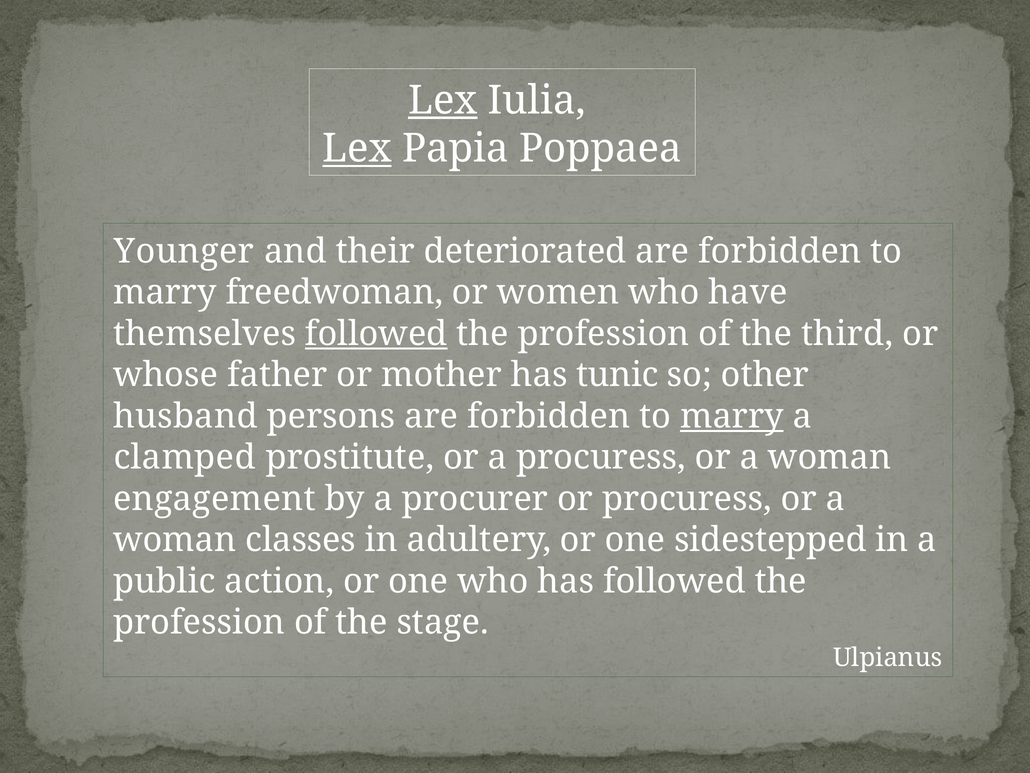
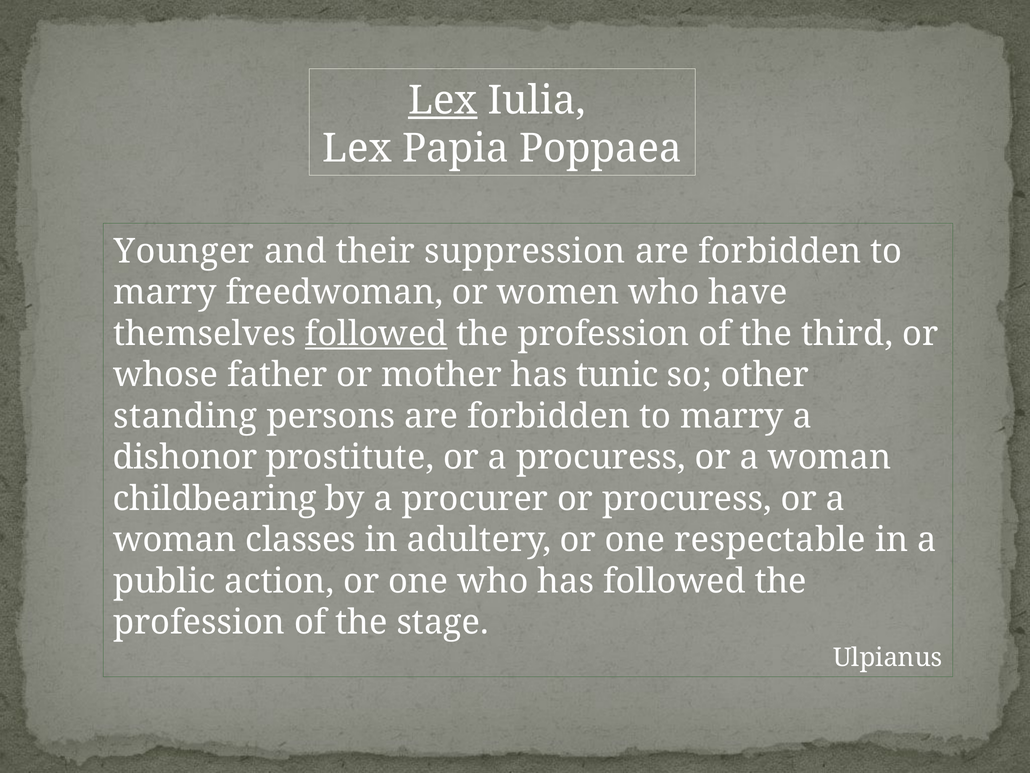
Lex underline: present -> none (357, 149)
deteriorated: deteriorated -> suppression (525, 251)
husband: husband -> standing (185, 416)
marry underline: present -> none (732, 416)
clamped: clamped -> dishonor (185, 457)
engagement: engagement -> childbearing (215, 498)
sidestepped: sidestepped -> respectable (770, 540)
